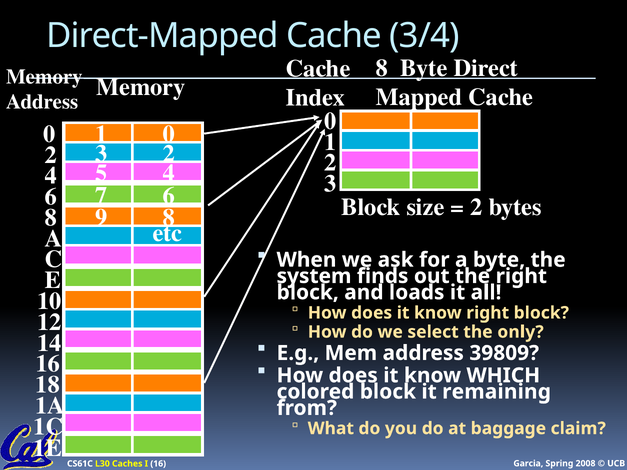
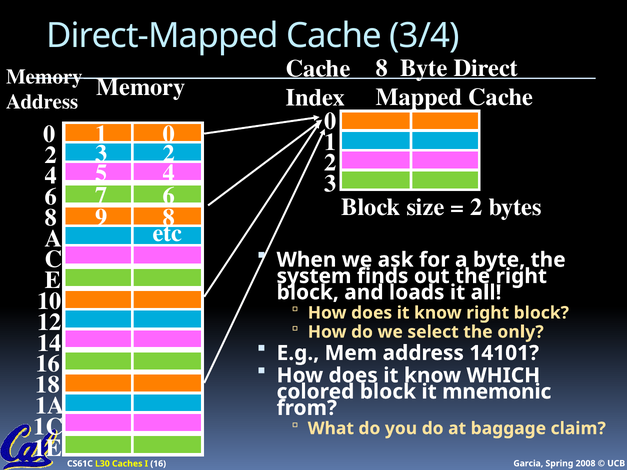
39809: 39809 -> 14101 (504, 353)
remaining: remaining -> mnemonic (497, 392)
